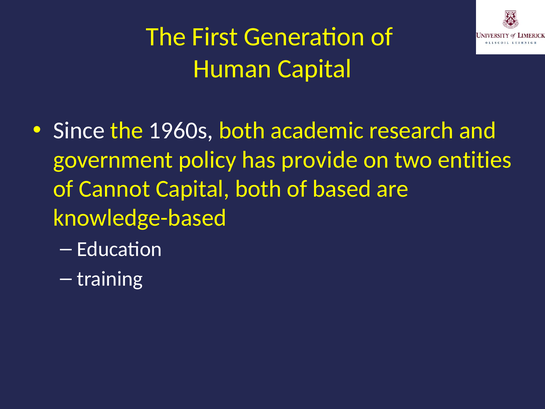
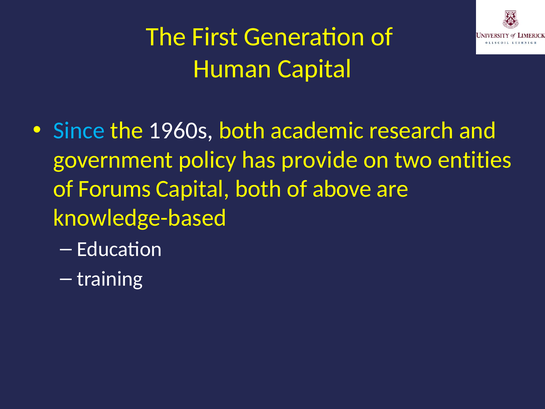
Since colour: white -> light blue (79, 131)
Cannot: Cannot -> Forums (115, 189)
based: based -> above (342, 189)
